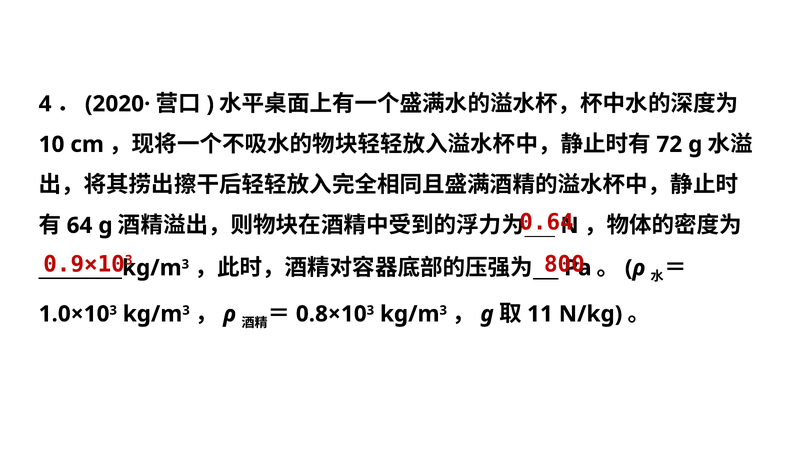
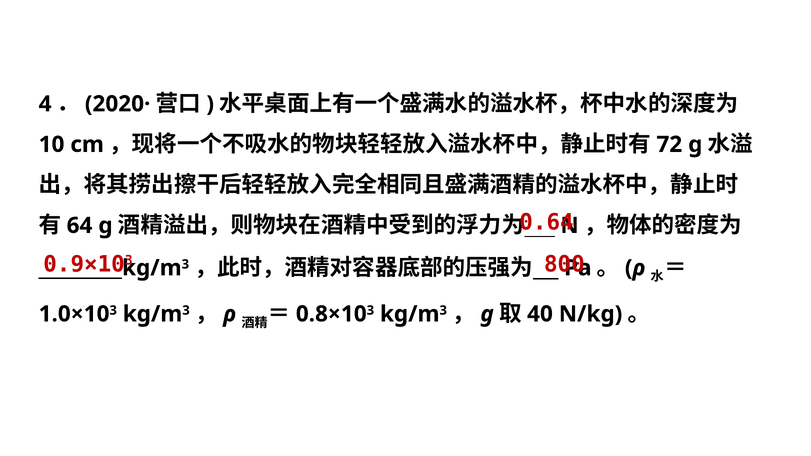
11: 11 -> 40 (540, 314)
